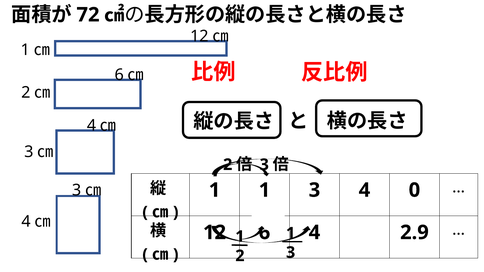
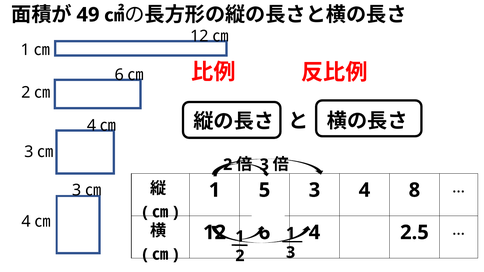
72: 72 -> 49 (88, 15)
1 1: 1 -> 5 (265, 190)
0: 0 -> 8 (414, 190)
2.9: 2.9 -> 2.5 (414, 233)
